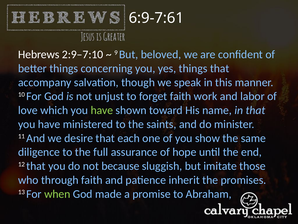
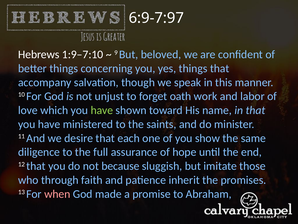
6:9-7:61: 6:9-7:61 -> 6:9-7:97 (156, 18)
2:9–7:10: 2:9–7:10 -> 1:9–7:10 (83, 54)
forget faith: faith -> oath (181, 96)
when colour: light green -> pink (57, 194)
